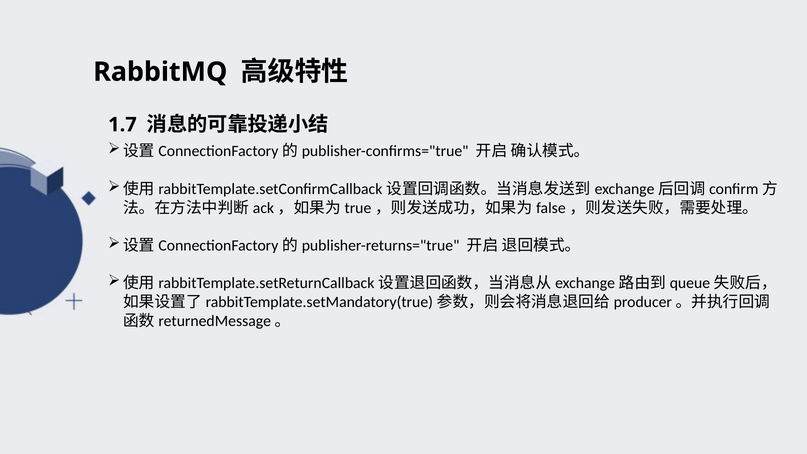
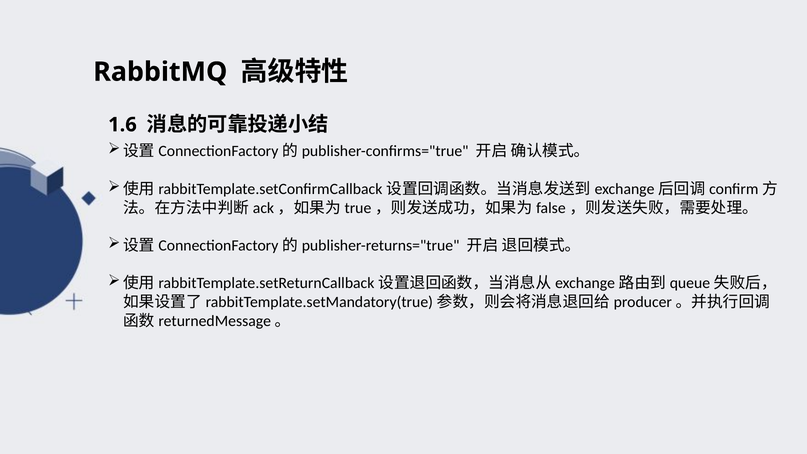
1.7: 1.7 -> 1.6 (122, 125)
